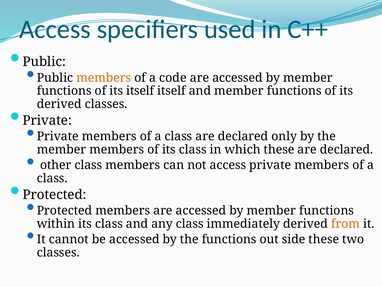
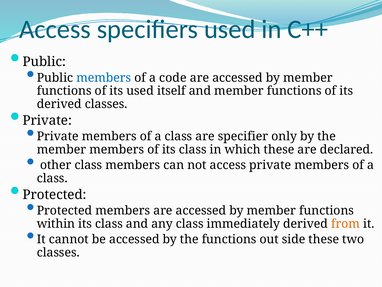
members colour: orange -> blue (104, 78)
its itself: itself -> used (140, 91)
class are declared: declared -> specifier (243, 136)
